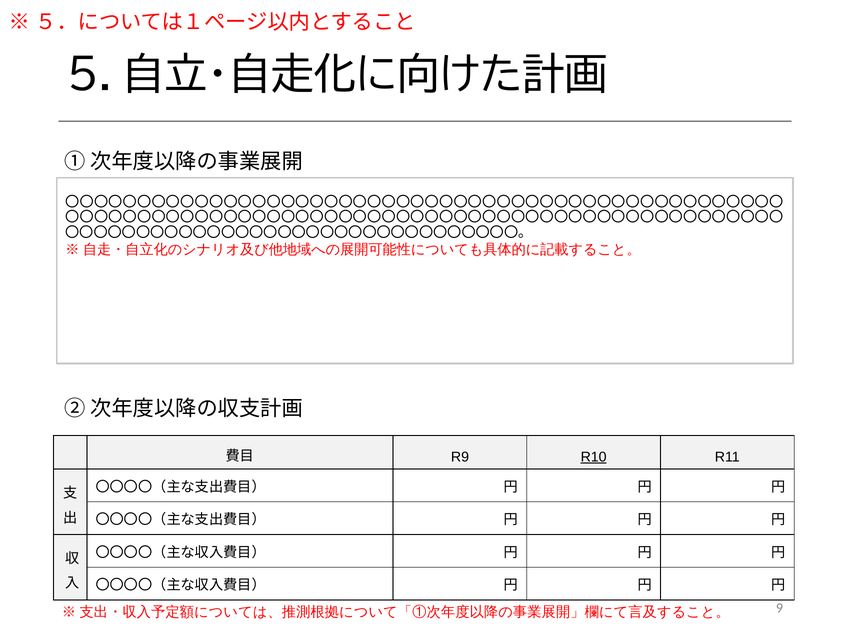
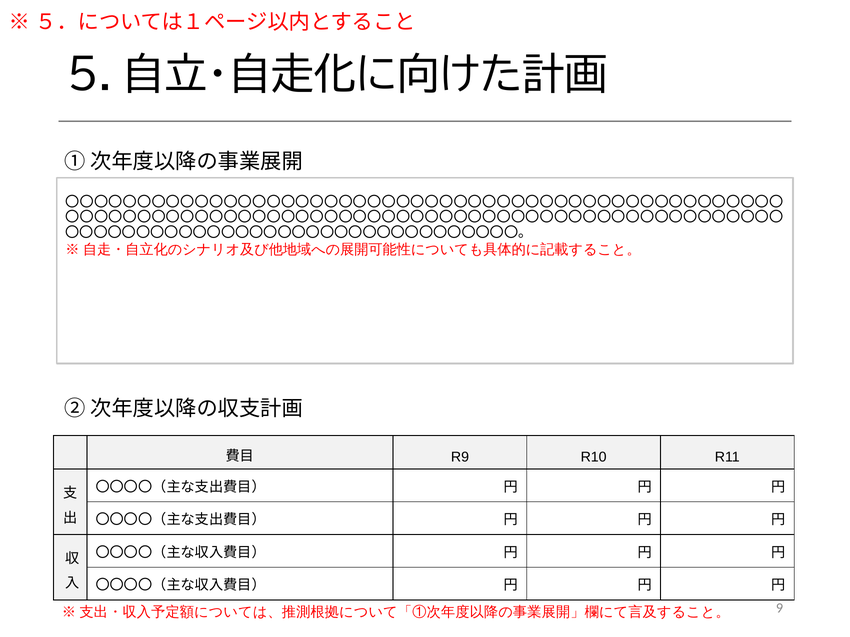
R10 underline: present -> none (594, 457)
